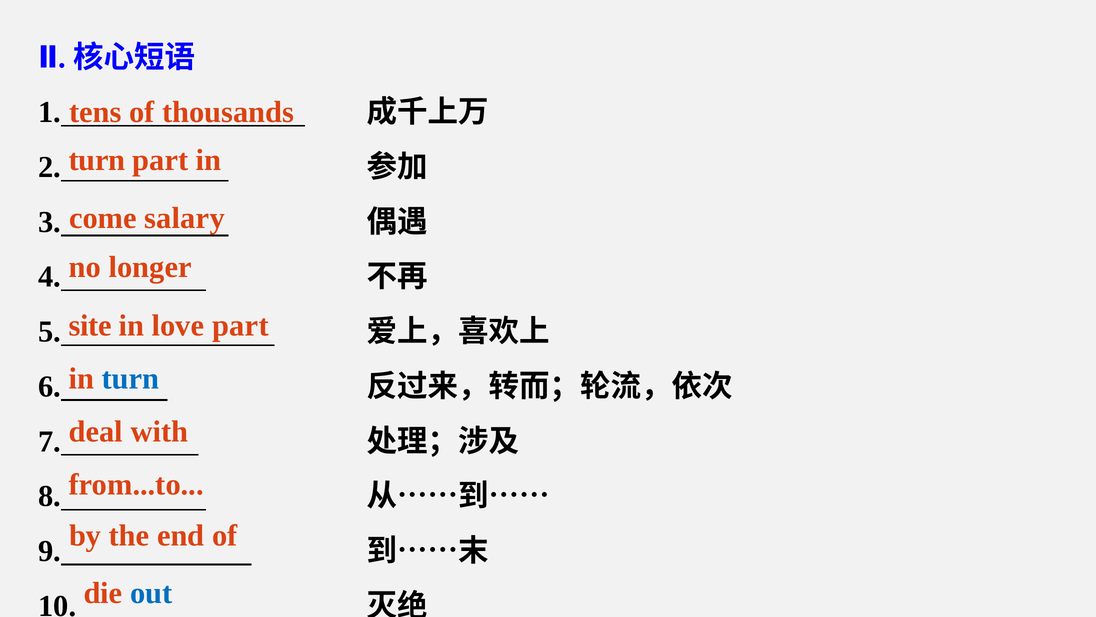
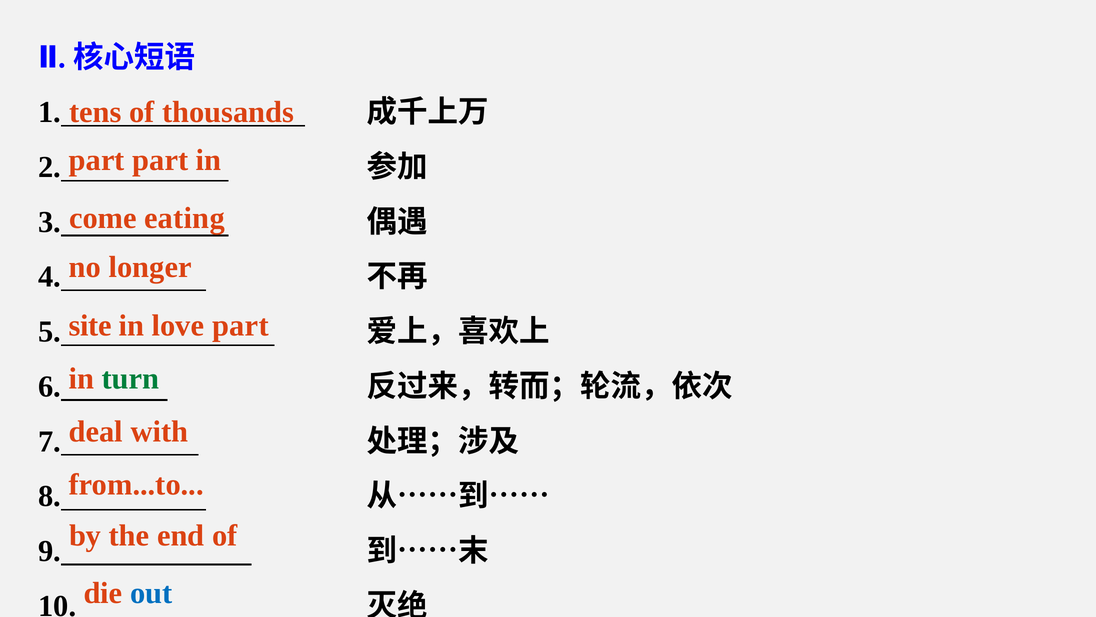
turn: turn -> part (97, 160)
salary: salary -> eating (185, 218)
turn colour: blue -> green (130, 379)
